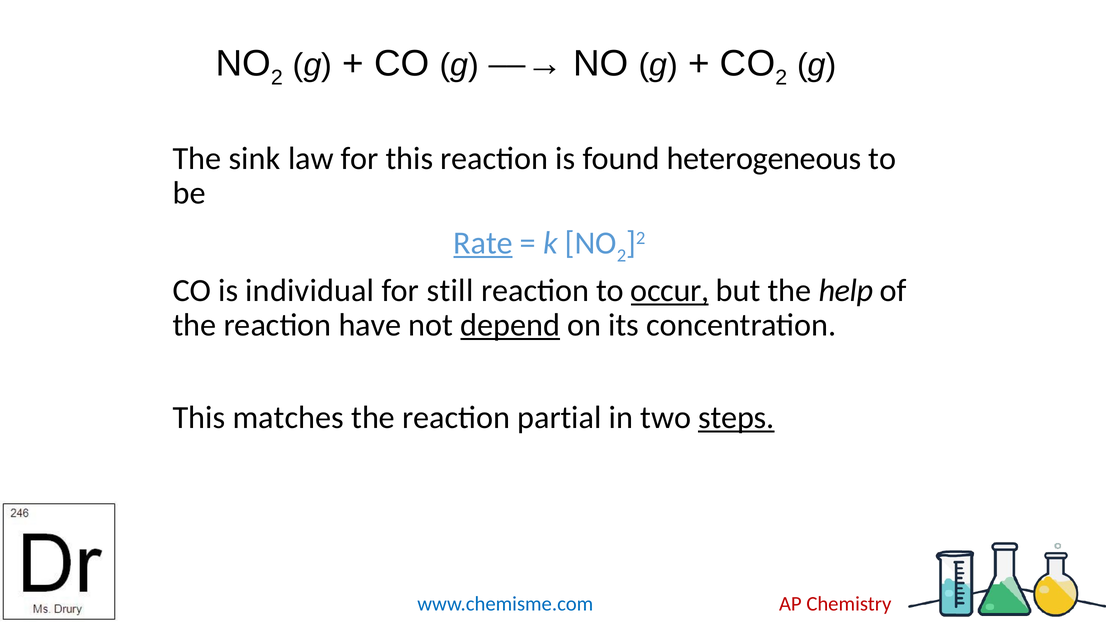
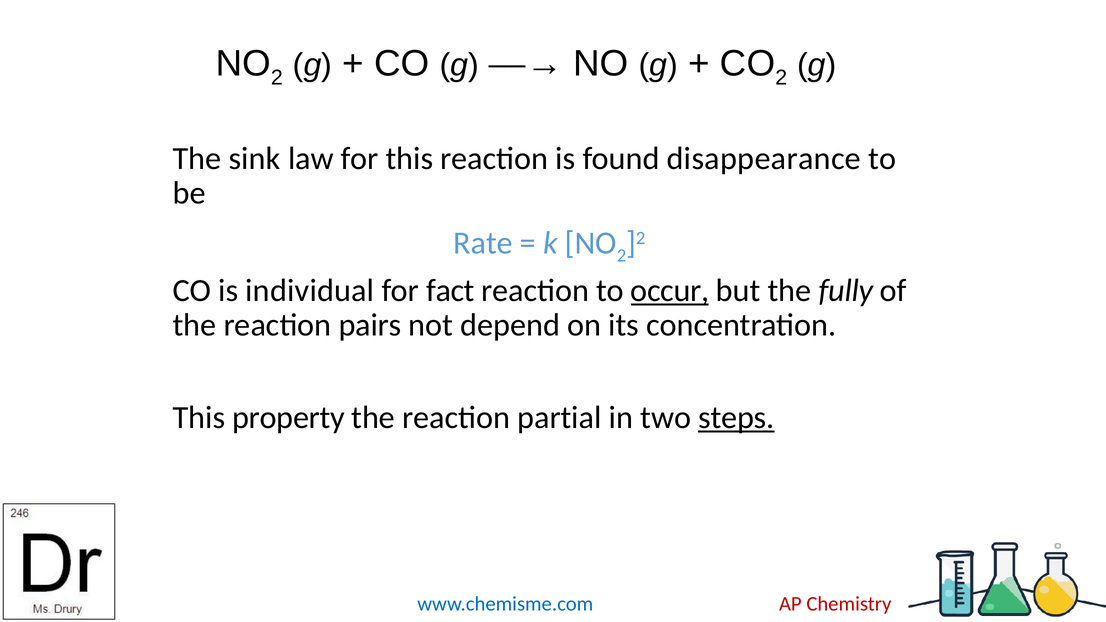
heterogeneous: heterogeneous -> disappearance (764, 158)
Rate underline: present -> none (483, 243)
still: still -> fact (450, 291)
help: help -> fully (846, 291)
have: have -> pairs (370, 325)
depend underline: present -> none (510, 325)
matches: matches -> property (288, 418)
